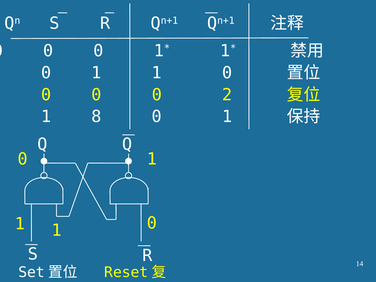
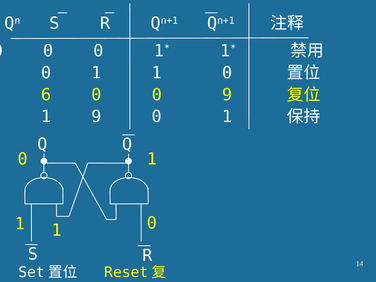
0: 0 -> 6 (46, 95)
0 2: 2 -> 9 (227, 95)
1 8: 8 -> 9 (96, 117)
